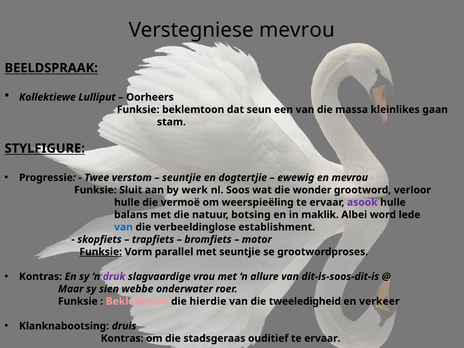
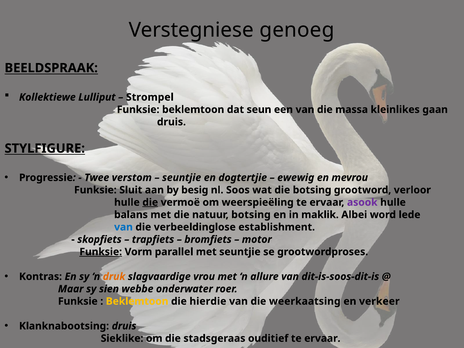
Verstegniese mevrou: mevrou -> genoeg (297, 30)
Oorheers: Oorheers -> Strompel (150, 97)
stam: stam -> druis (171, 122)
werk: werk -> besig (195, 190)
die wonder: wonder -> botsing (312, 190)
die underline: none -> present (150, 202)
druk colour: purple -> orange (114, 277)
Beklemtoon colour: pink -> yellow (137, 301)
tweeledigheid: tweeledigheid -> weerkaatsing (305, 301)
Kontras: Kontras -> Sieklike (122, 338)
